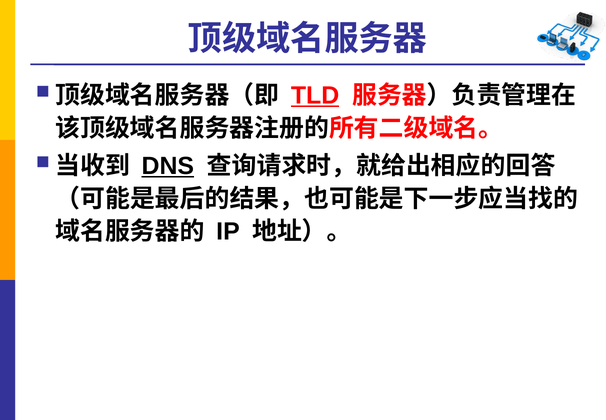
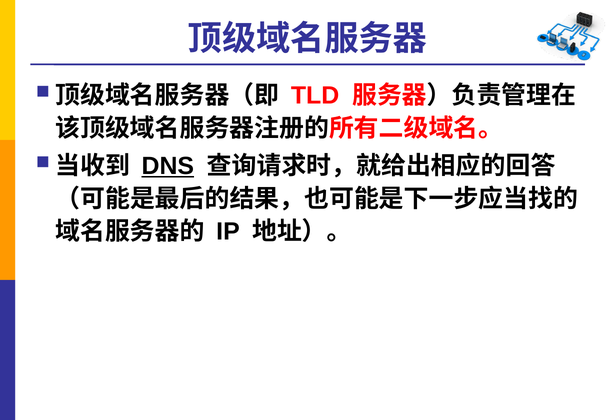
TLD underline: present -> none (315, 96)
